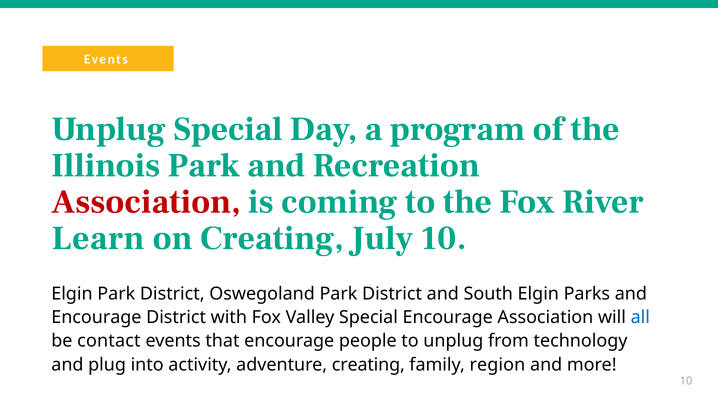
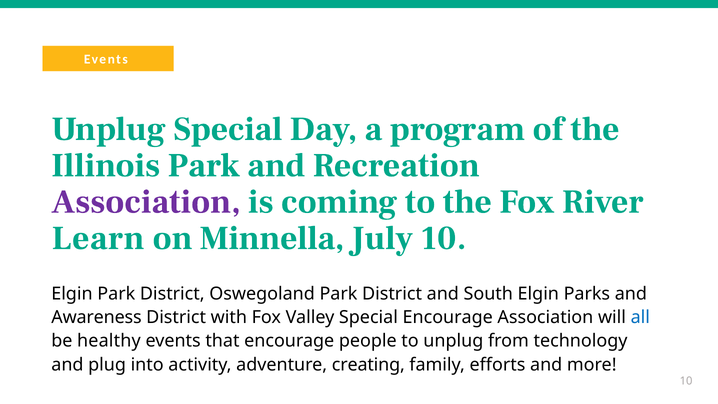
Association colour: red -> purple (146, 201)
on Creating: Creating -> Minnella (272, 238)
Encourage: Encourage -> Awareness (96, 317)
contact: contact -> healthy (109, 341)
region: region -> efforts (497, 365)
